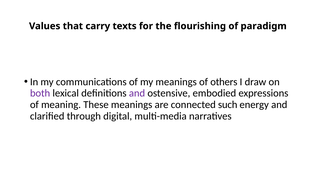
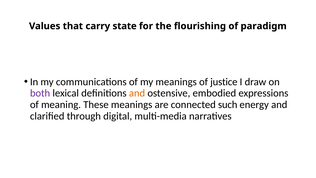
texts: texts -> state (125, 26)
others: others -> justice (224, 82)
and colour: purple -> orange (137, 93)
